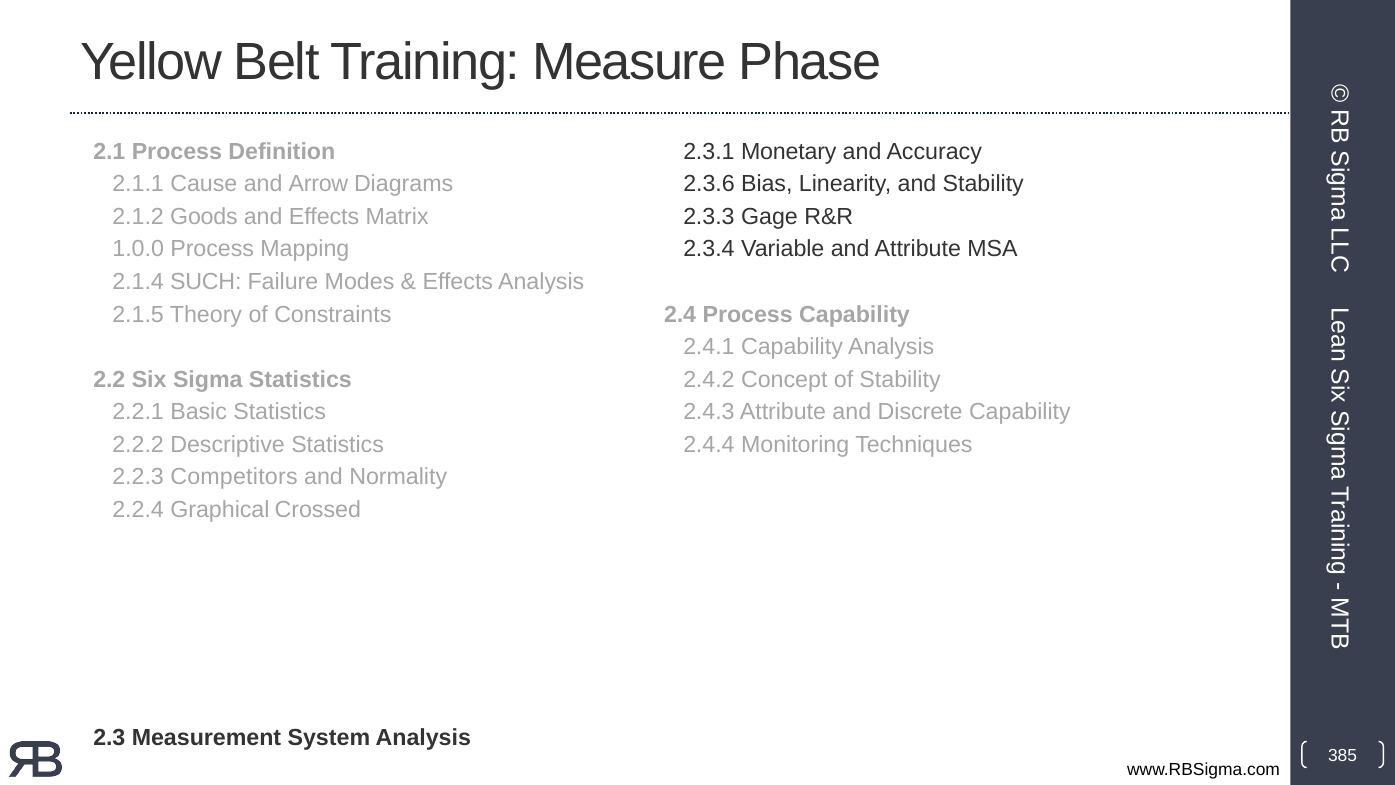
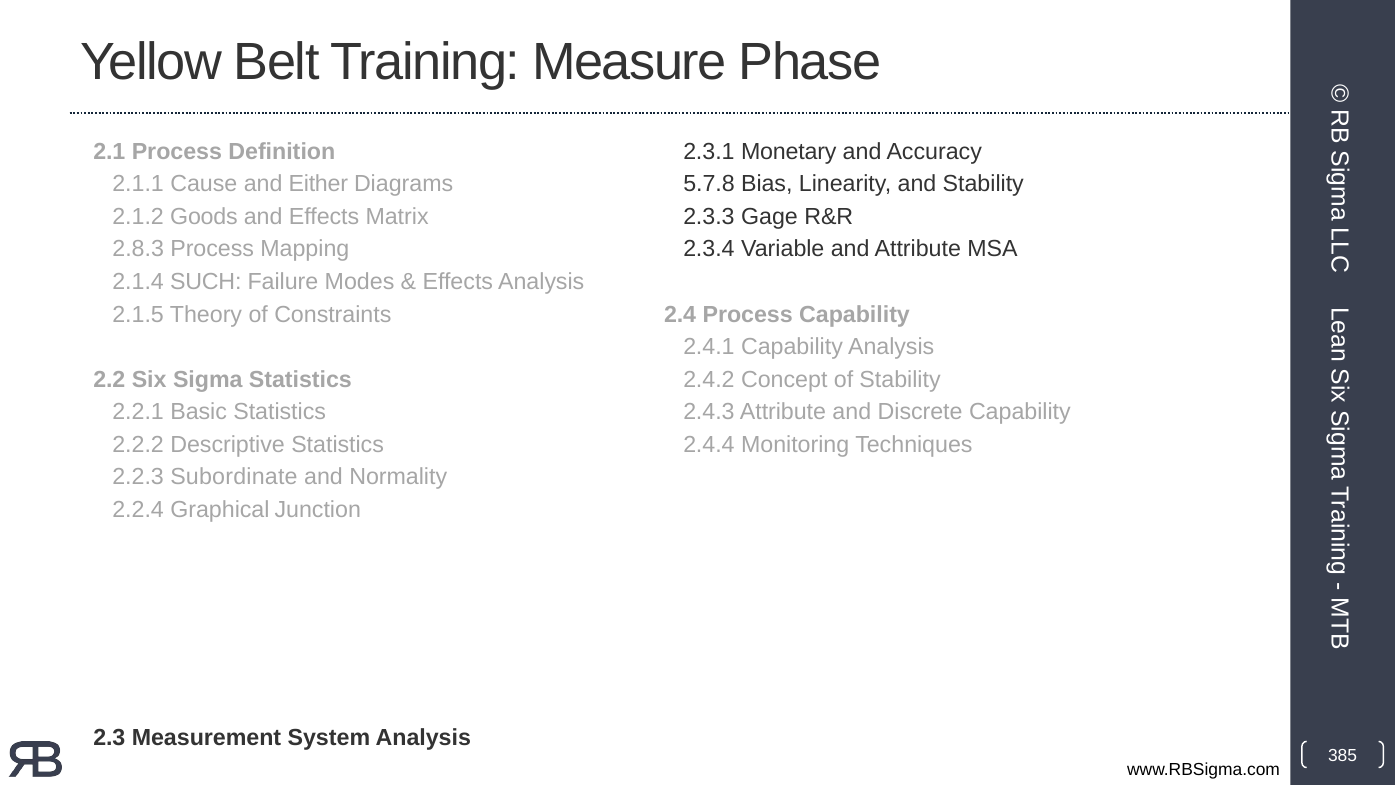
Arrow: Arrow -> Either (318, 184)
2.3.6: 2.3.6 -> 5.7.8 (709, 184)
1.0.0: 1.0.0 -> 2.8.3 (138, 249)
Competitors: Competitors -> Subordinate (234, 477)
Crossed: Crossed -> Junction (318, 510)
